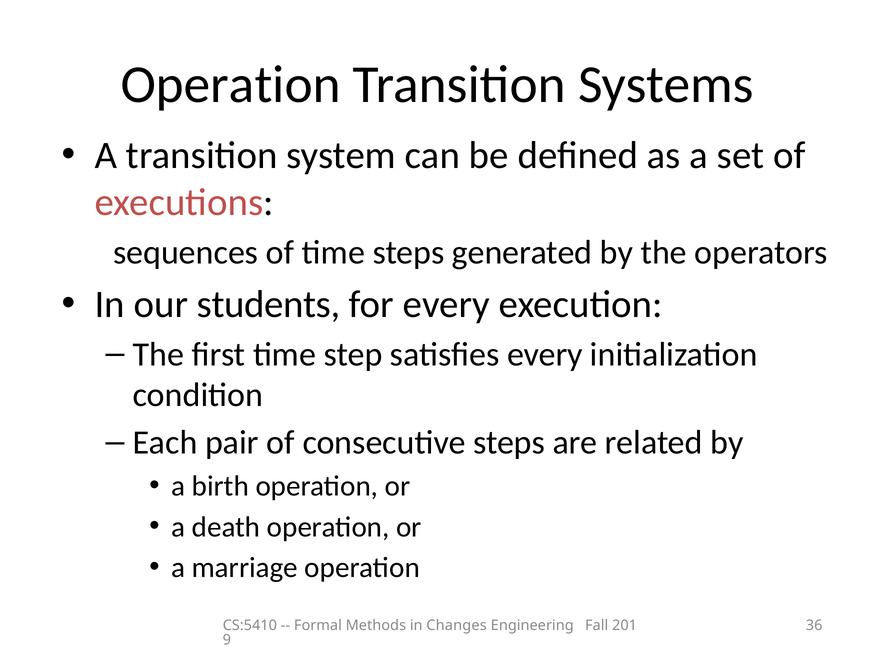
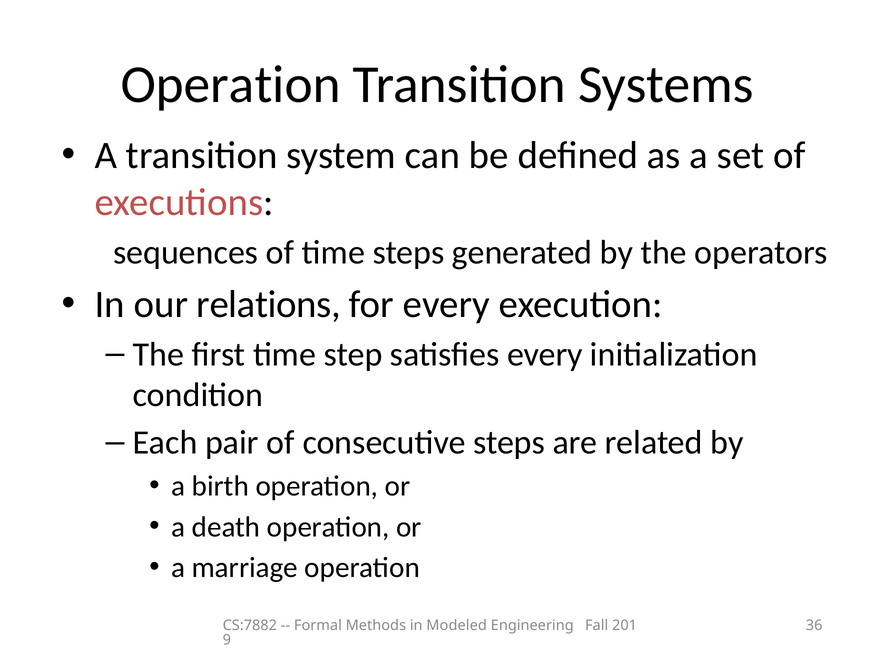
students: students -> relations (269, 304)
CS:5410: CS:5410 -> CS:7882 (250, 626)
Changes: Changes -> Modeled (457, 626)
